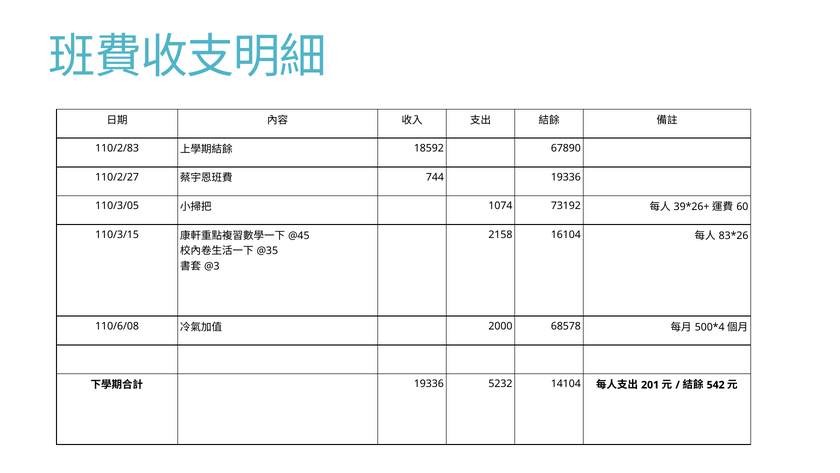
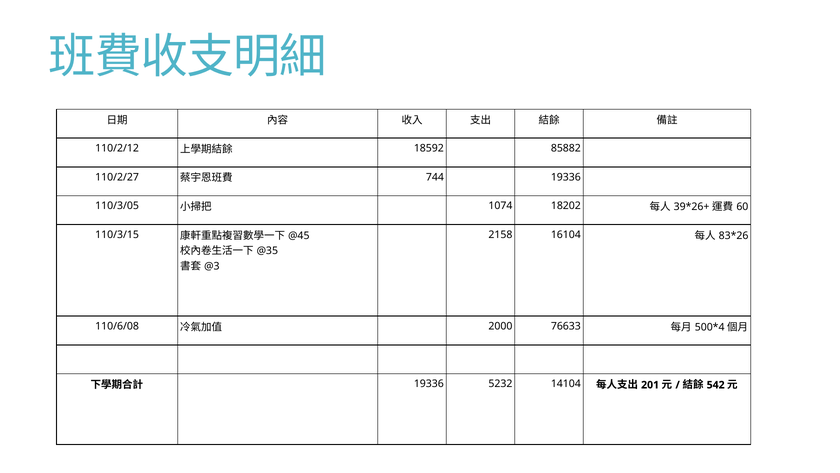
110/2/83: 110/2/83 -> 110/2/12 (117, 148)
67890: 67890 -> 85882 (566, 148)
73192: 73192 -> 18202 (566, 206)
68578: 68578 -> 76633 (566, 326)
